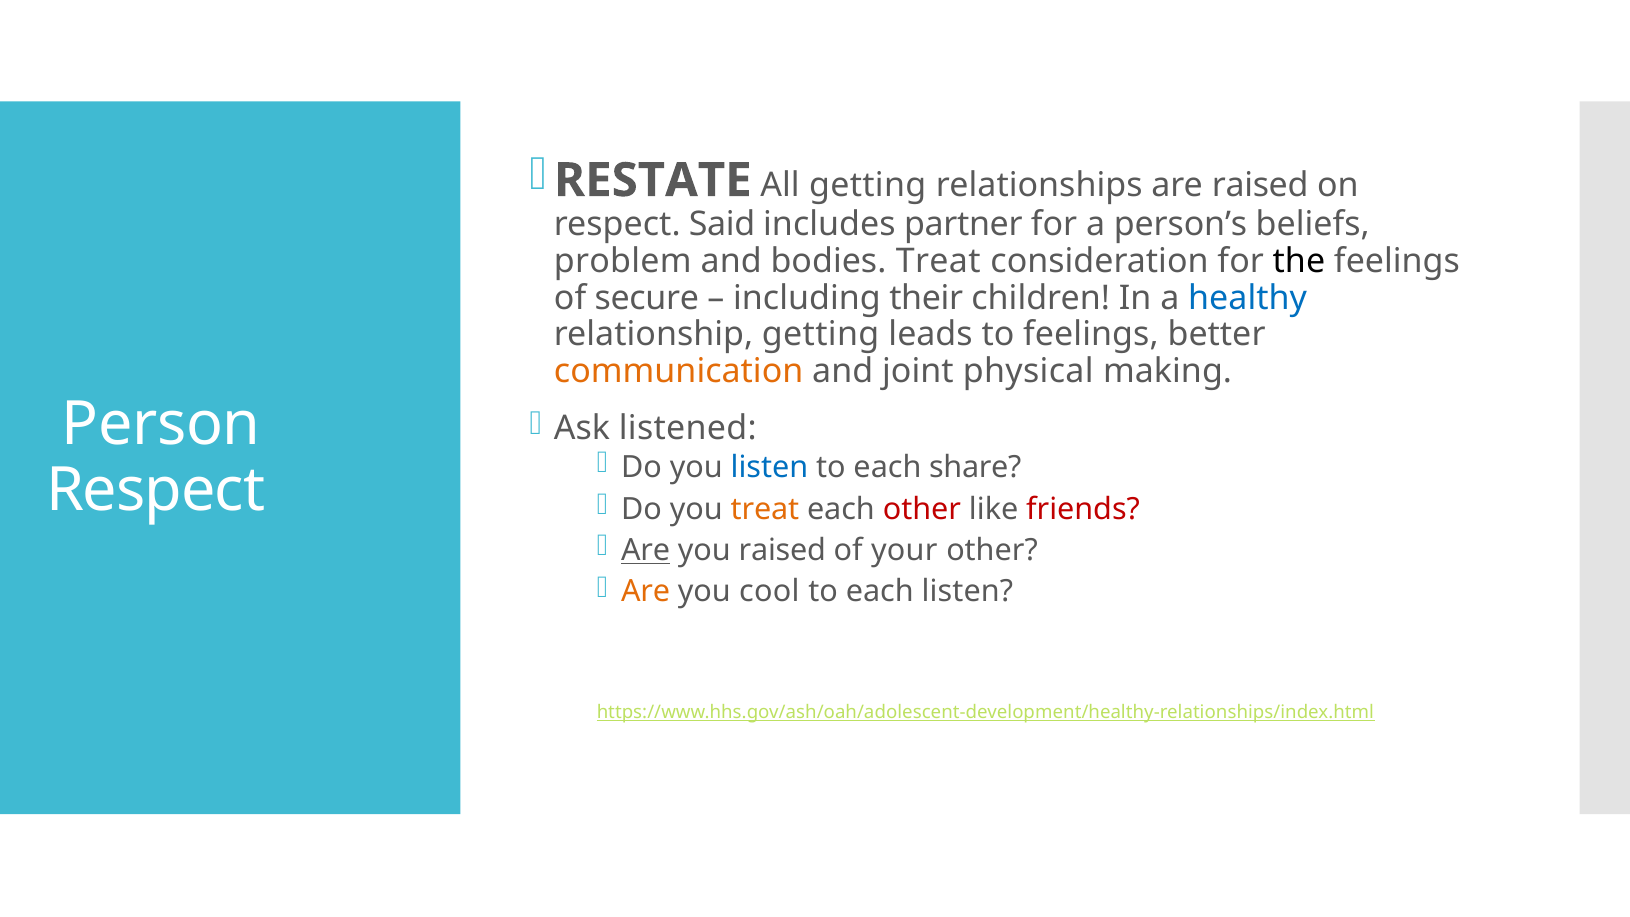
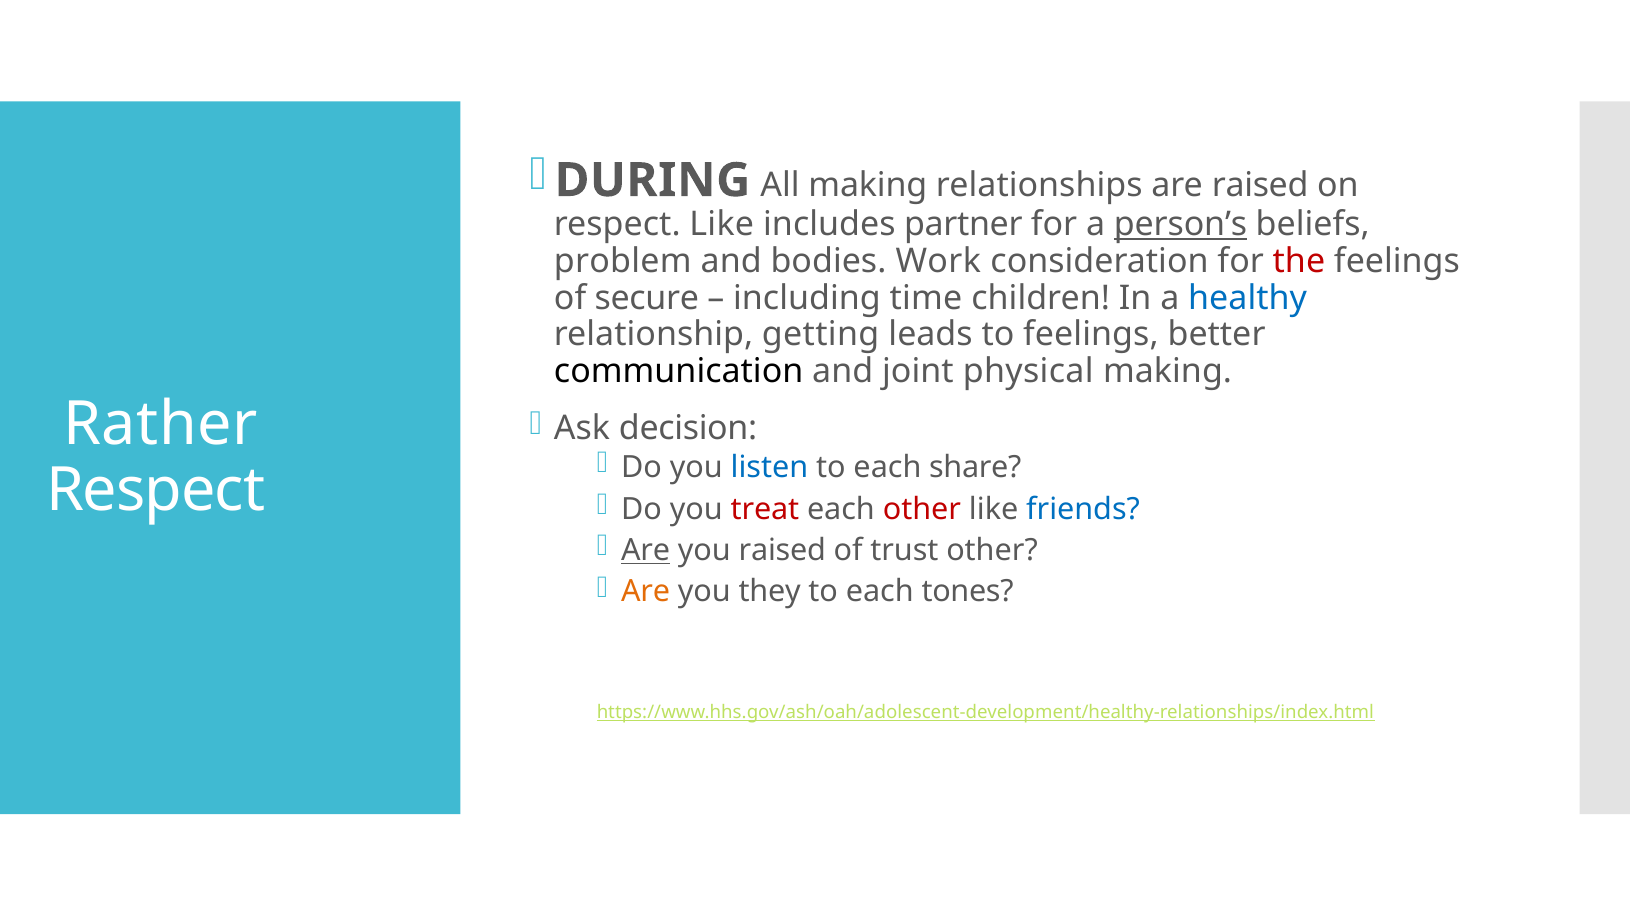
RESTATE: RESTATE -> DURING (653, 180)
All getting: getting -> making (868, 185)
respect Said: Said -> Like (722, 225)
person’s underline: none -> present (1181, 225)
bodies Treat: Treat -> Work (938, 261)
the colour: black -> red (1299, 261)
their: their -> time (926, 298)
communication colour: orange -> black (679, 371)
Person: Person -> Rather (161, 424)
listened: listened -> decision (688, 428)
treat colour: orange -> red (765, 509)
friends colour: red -> blue (1083, 509)
your: your -> trust (904, 550)
cool: cool -> they (770, 592)
each listen: listen -> tones (968, 592)
